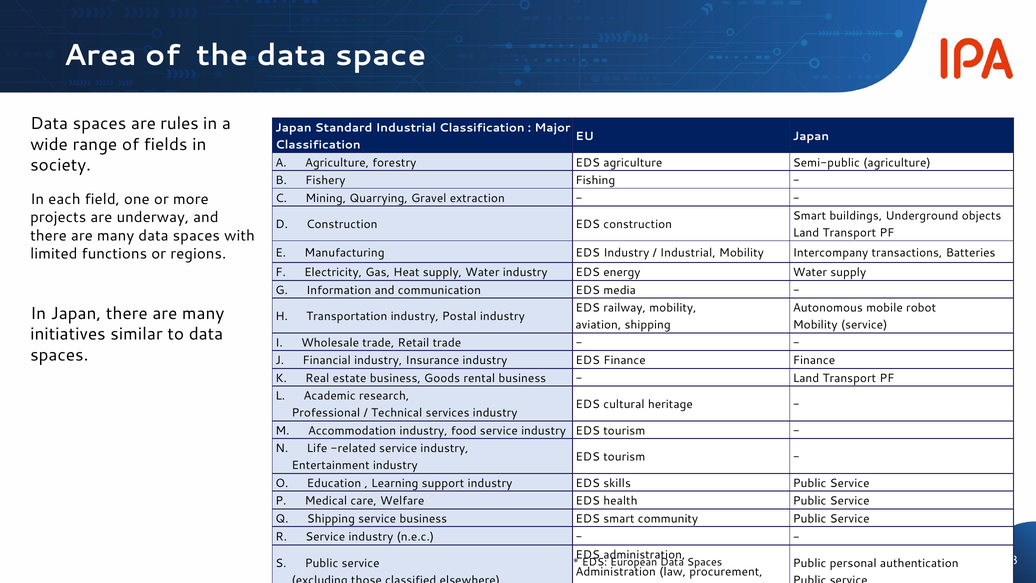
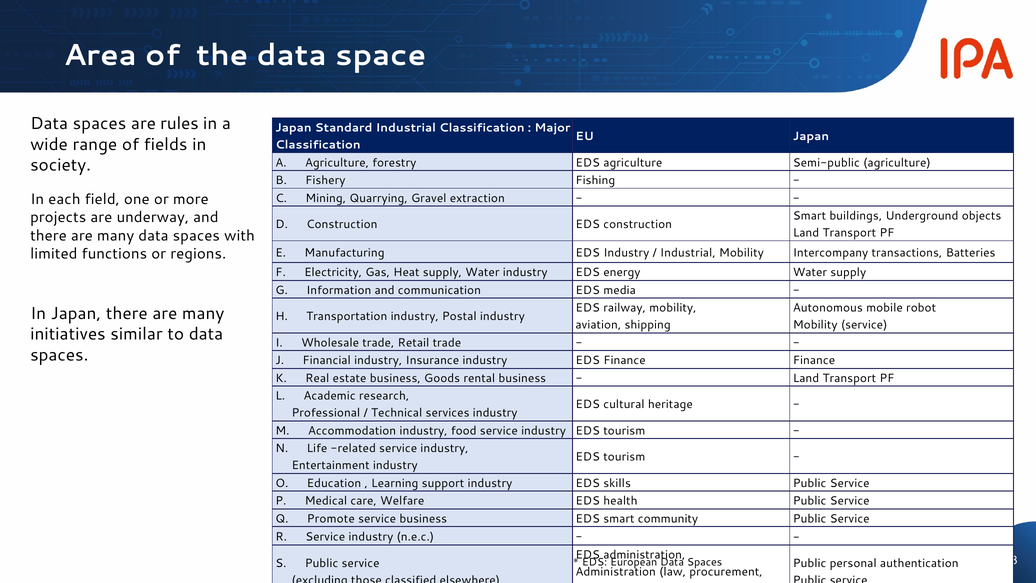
Q Shipping: Shipping -> Promote (331, 519)
